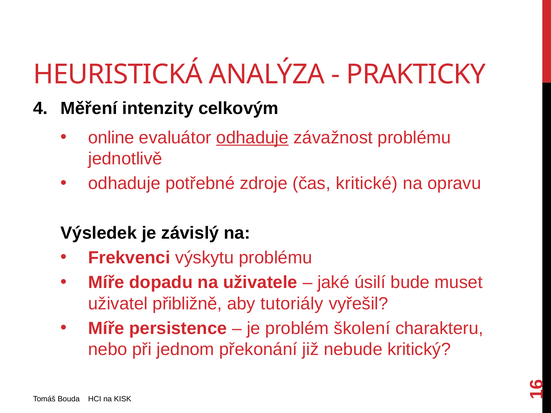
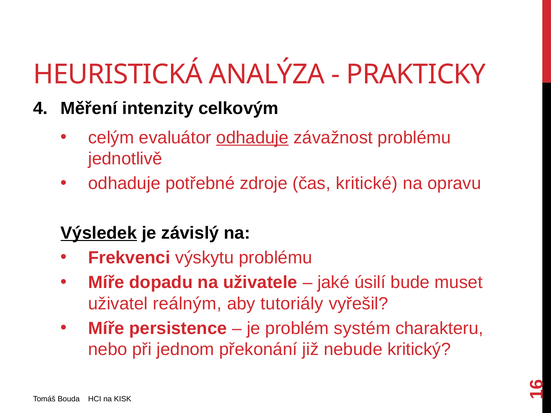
online: online -> celým (111, 138)
Výsledek underline: none -> present (99, 233)
přibližně: přibližně -> reálným (187, 304)
školení: školení -> systém (362, 329)
